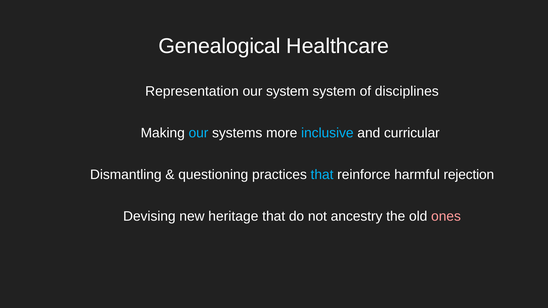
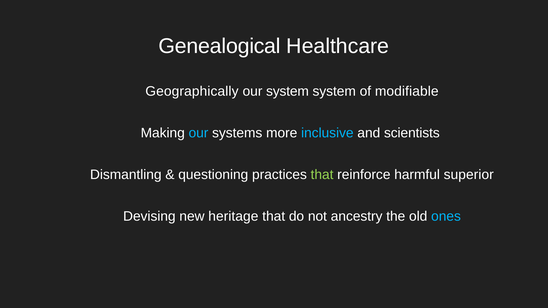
Representation: Representation -> Geographically (192, 91)
disciplines: disciplines -> modifiable (407, 91)
curricular: curricular -> scientists (412, 133)
that colour: light blue -> light green (322, 175)
rejection: rejection -> superior (469, 175)
ones colour: pink -> light blue (446, 217)
